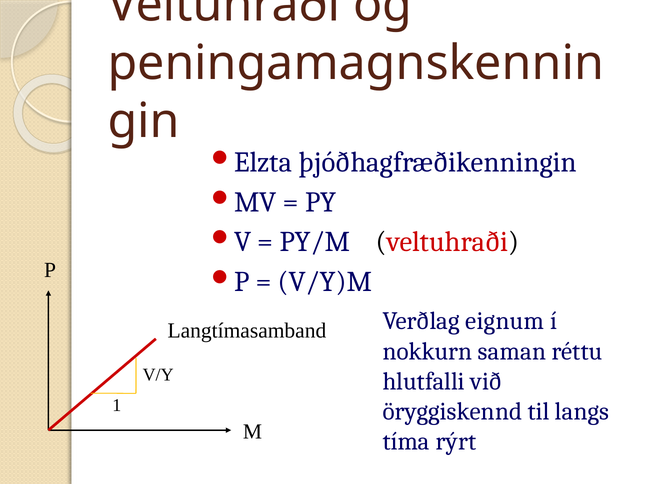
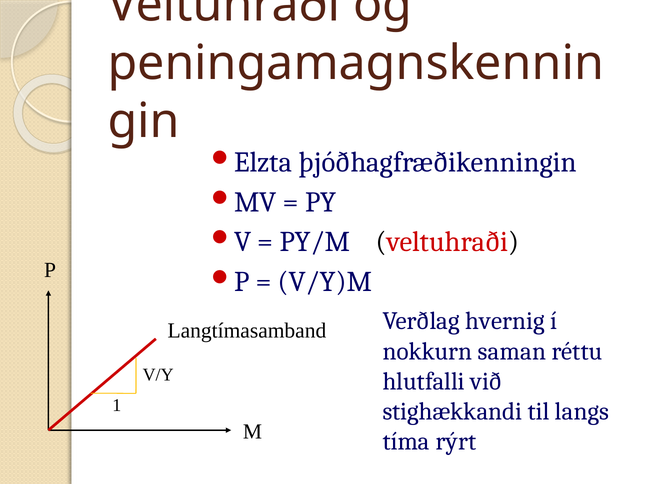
eignum: eignum -> hvernig (505, 321)
öryggiskennd: öryggiskennd -> stighækkandi (452, 411)
